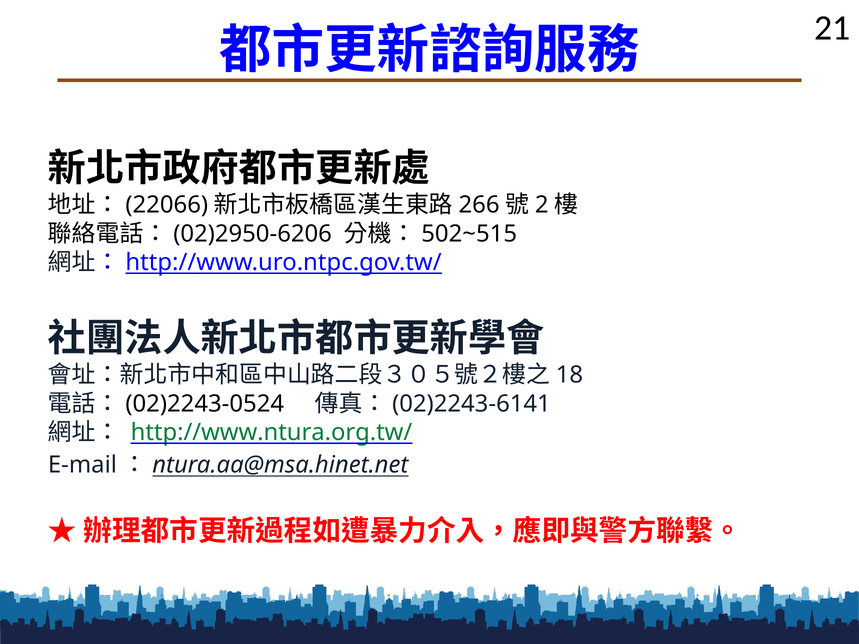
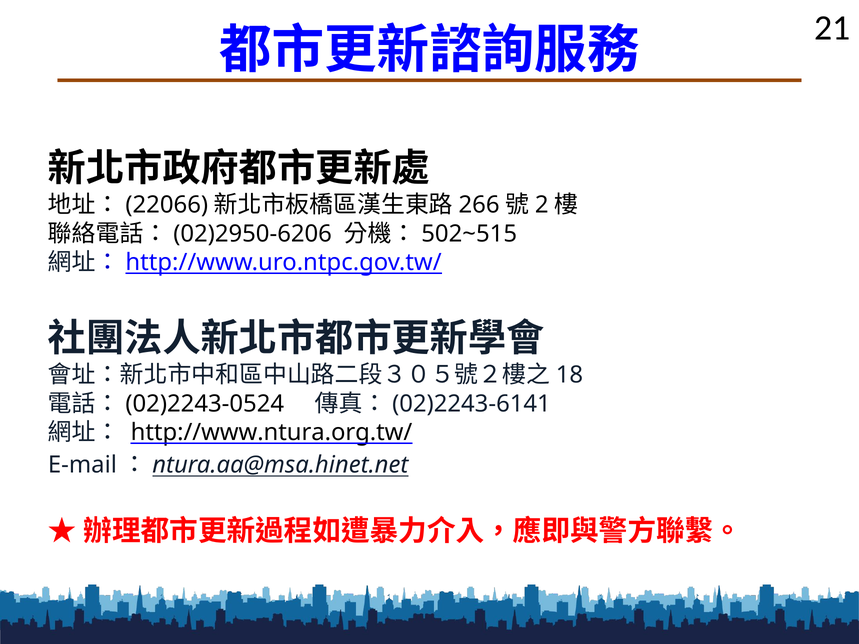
http://www.ntura.org.tw/ colour: green -> black (272, 433)
